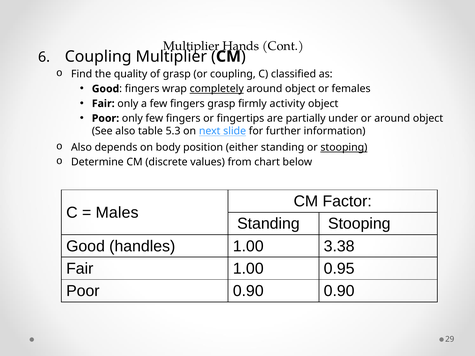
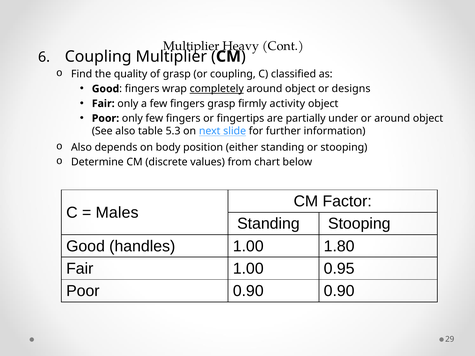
Hands: Hands -> Heavy (241, 46)
females: females -> designs (351, 89)
stooping underline: present -> none (344, 148)
3.38: 3.38 -> 1.80 (339, 246)
